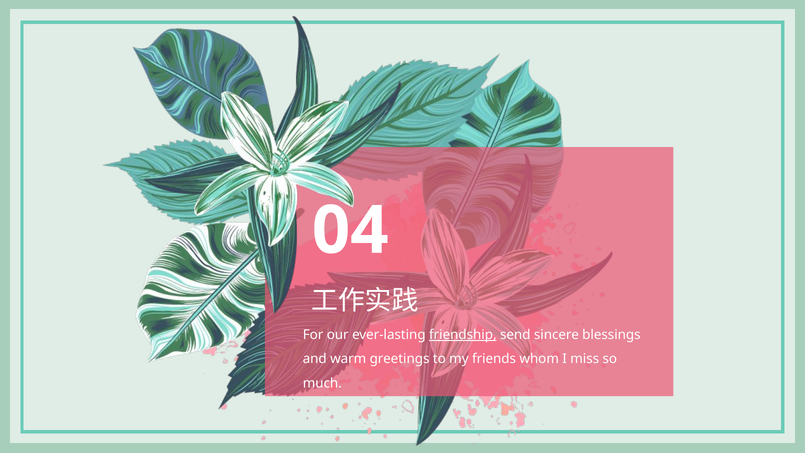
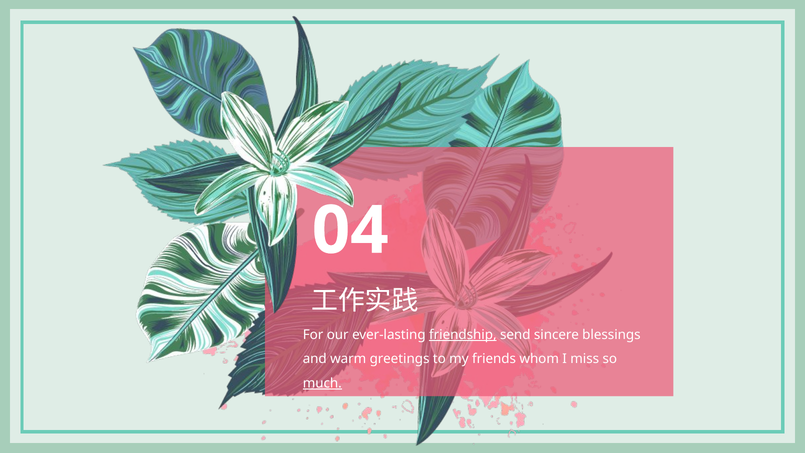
much underline: none -> present (322, 383)
